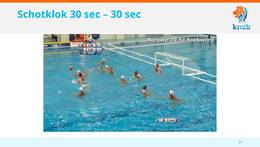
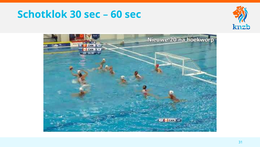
30: 30 -> 60 (116, 14)
